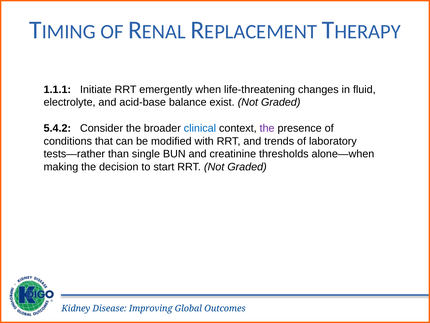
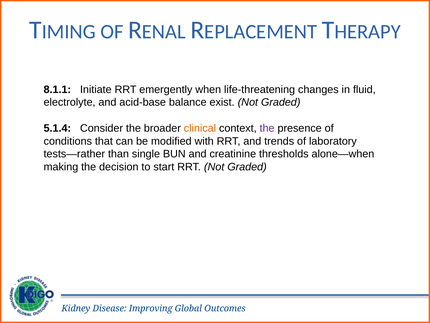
1.1.1: 1.1.1 -> 8.1.1 (57, 89)
5.4.2: 5.4.2 -> 5.1.4 (57, 128)
clinical colour: blue -> orange (200, 128)
